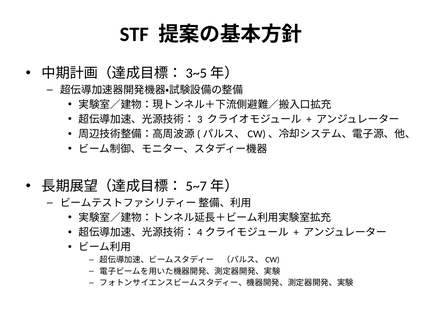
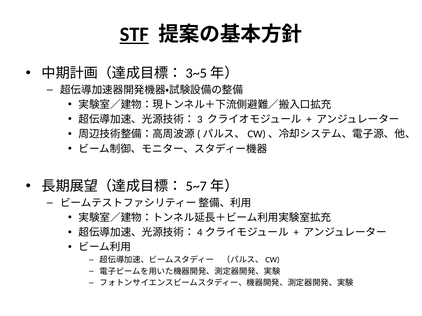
STF underline: none -> present (134, 35)
